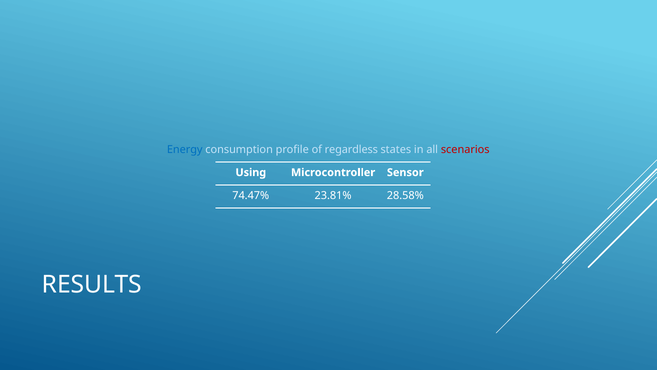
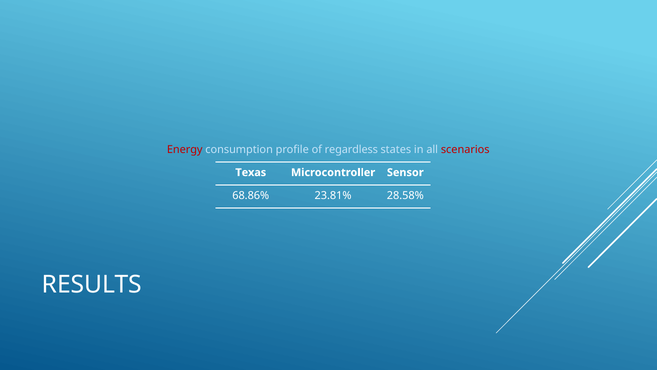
Energy colour: blue -> red (185, 149)
Using: Using -> Texas (251, 172)
74.47%: 74.47% -> 68.86% (251, 195)
